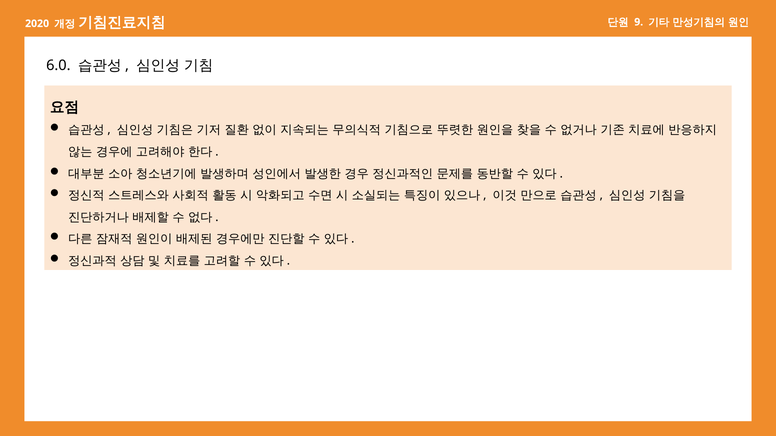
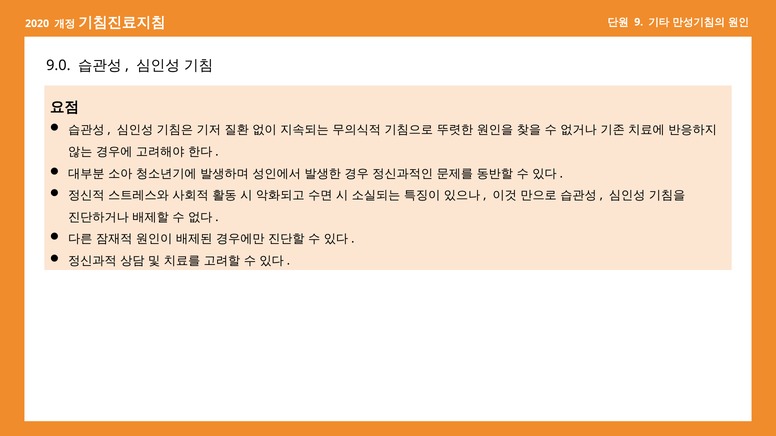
6.0: 6.0 -> 9.0 (58, 65)
